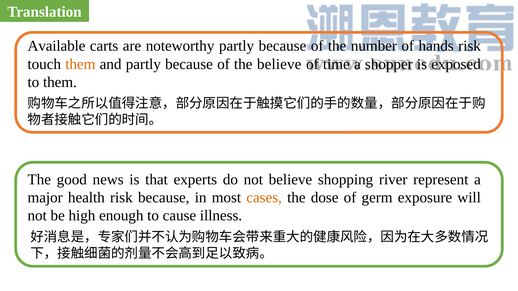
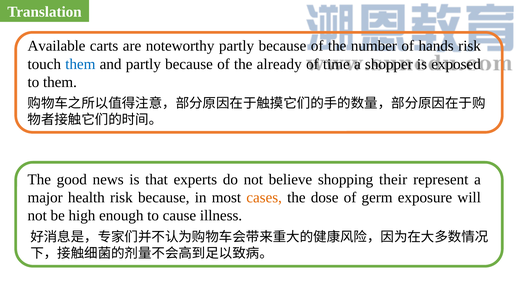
them colour: orange -> blue (80, 64)
the believe: believe -> already (279, 64)
river: river -> their (393, 180)
